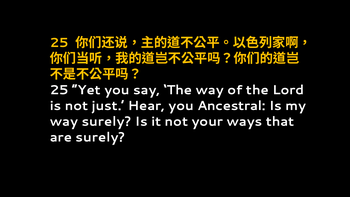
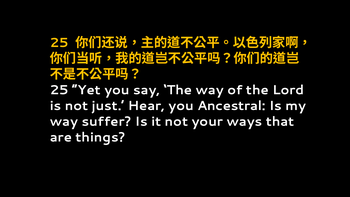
way surely: surely -> suffer (106, 122)
are surely: surely -> things (100, 137)
